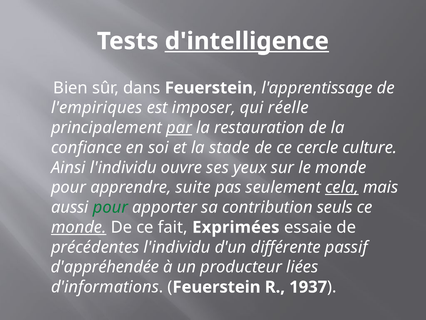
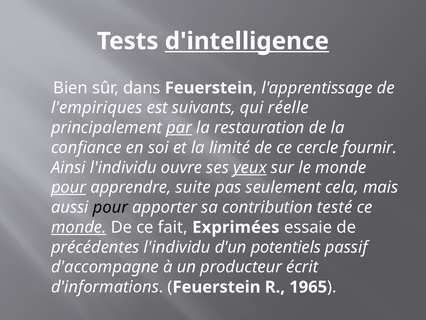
imposer: imposer -> suivants (204, 108)
stade: stade -> limité (230, 147)
culture: culture -> fournir (370, 147)
yeux underline: none -> present (250, 167)
pour underline: none -> present (69, 187)
cela underline: present -> none (342, 187)
pour colour: green -> black (110, 207)
seuls: seuls -> testé (335, 207)
différente: différente -> potentiels (286, 247)
d'appréhendée: d'appréhendée -> d'accompagne (105, 267)
liées: liées -> écrit (302, 267)
1937: 1937 -> 1965 (308, 287)
